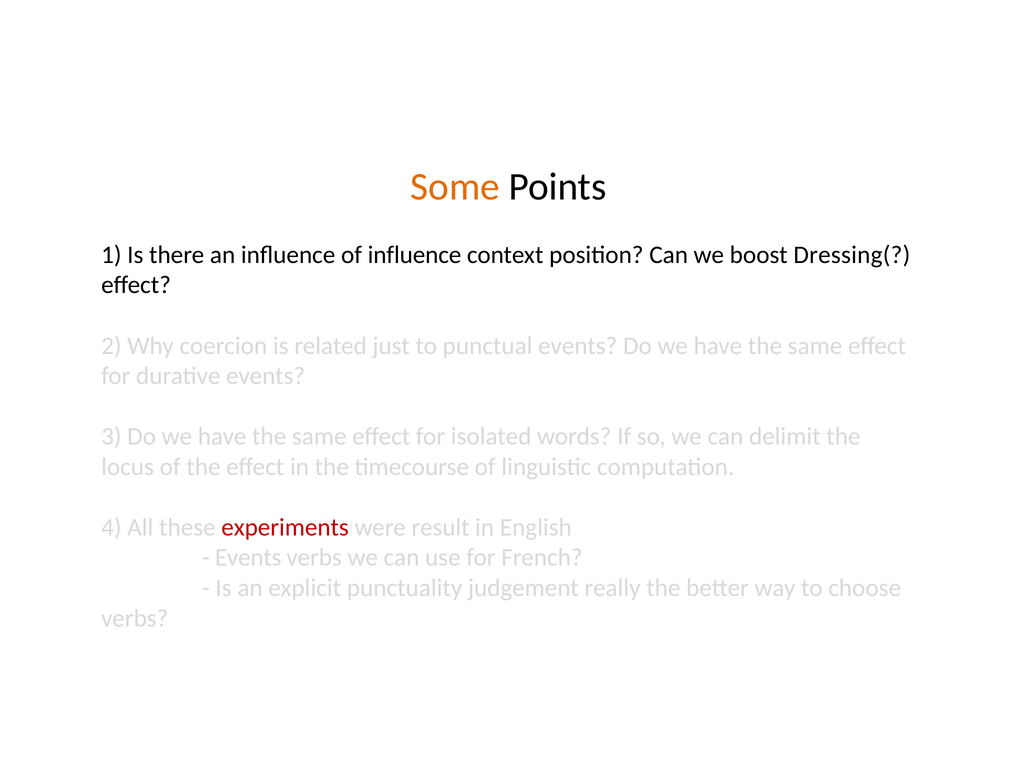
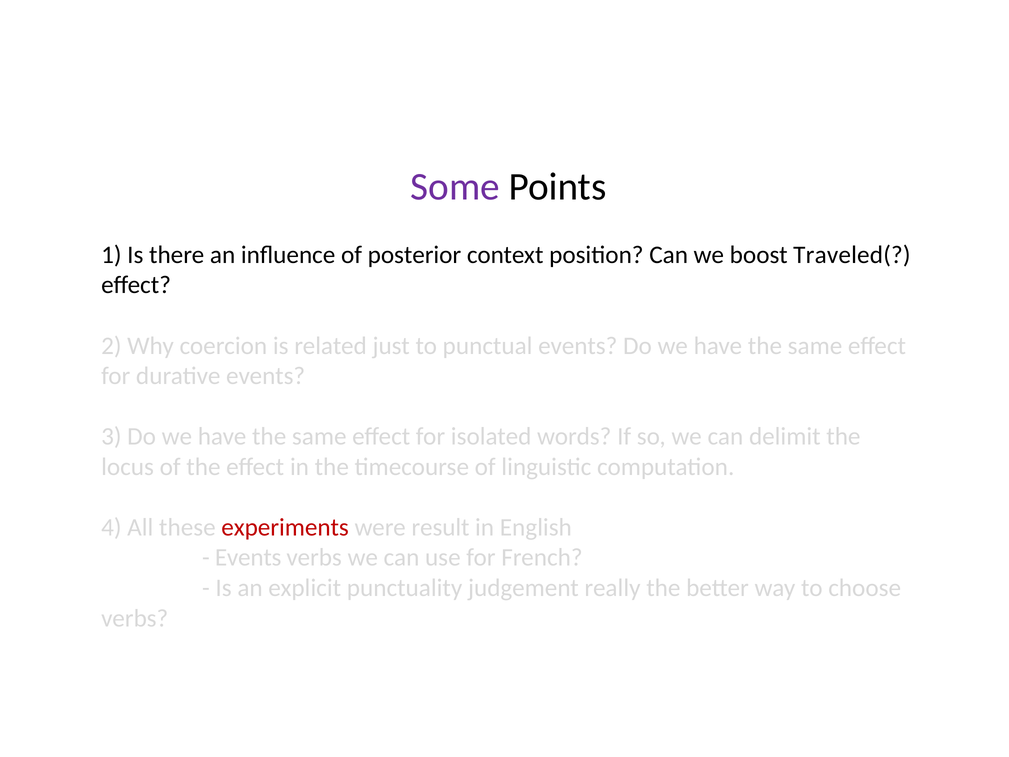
Some colour: orange -> purple (455, 187)
of influence: influence -> posterior (414, 255)
Dressing(: Dressing( -> Traveled( (852, 255)
